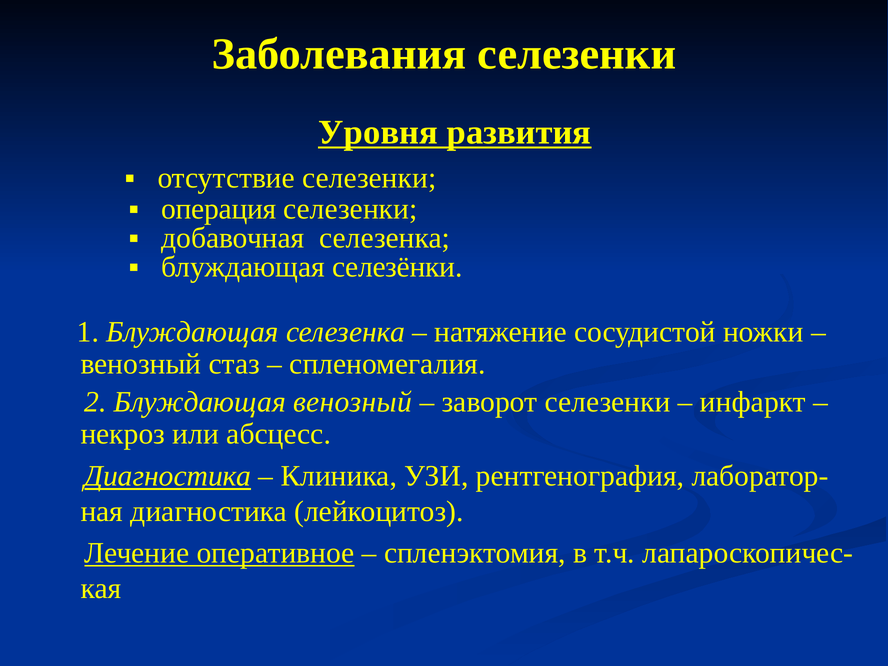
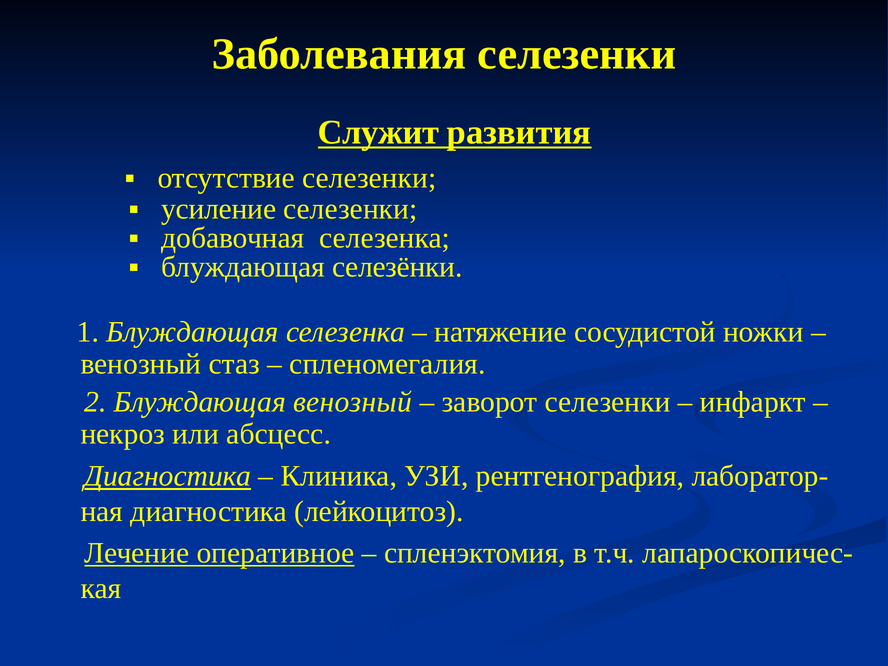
Уровня: Уровня -> Служит (378, 132)
операция: операция -> усиление (219, 209)
